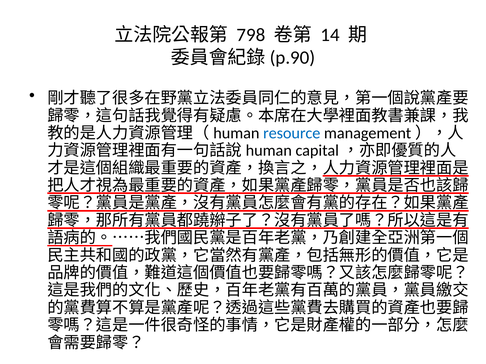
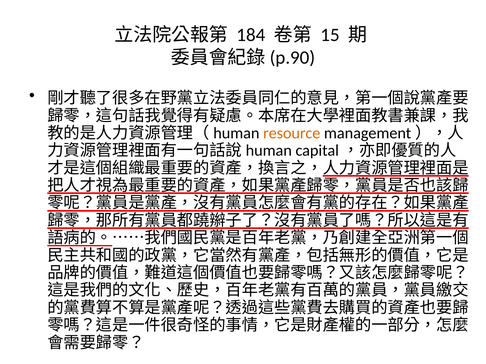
798: 798 -> 184 (251, 35)
14: 14 -> 15 (330, 35)
resource colour: blue -> orange (292, 133)
